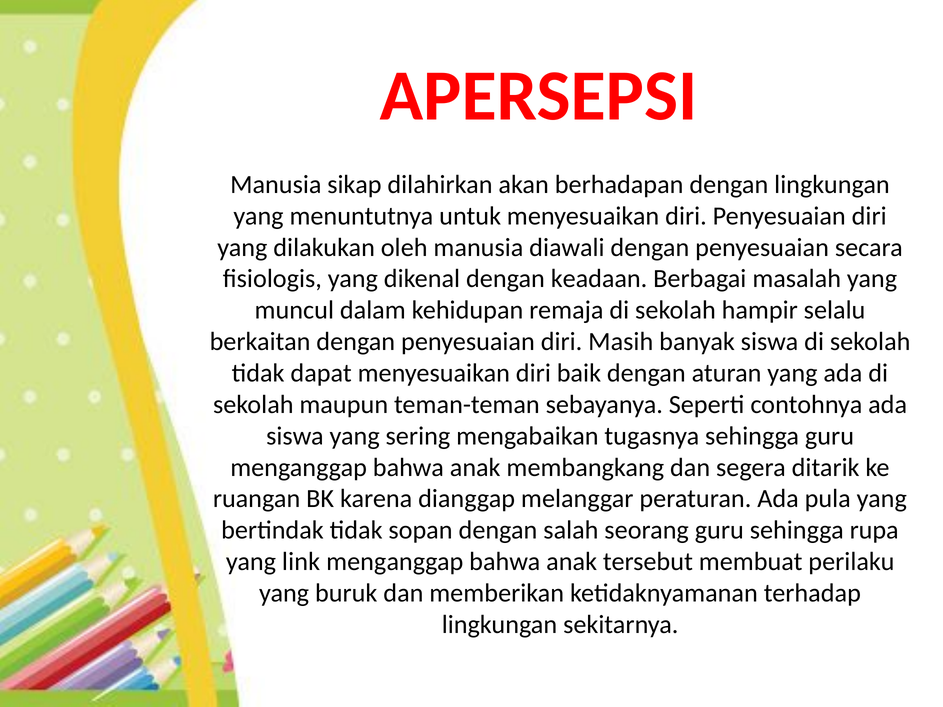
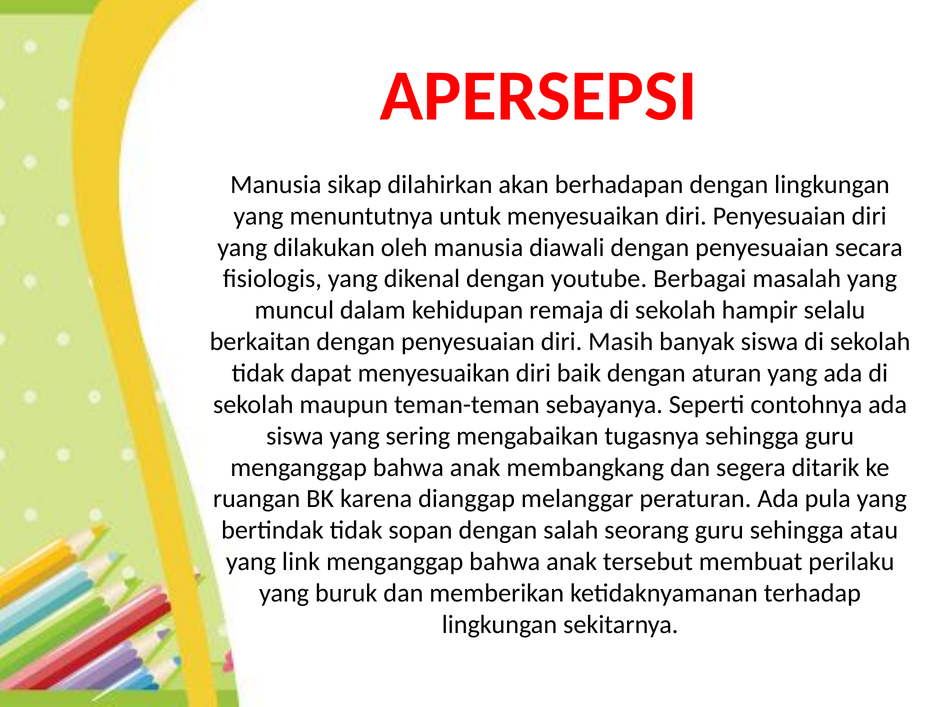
keadaan: keadaan -> youtube (599, 279)
rupa: rupa -> atau (874, 530)
